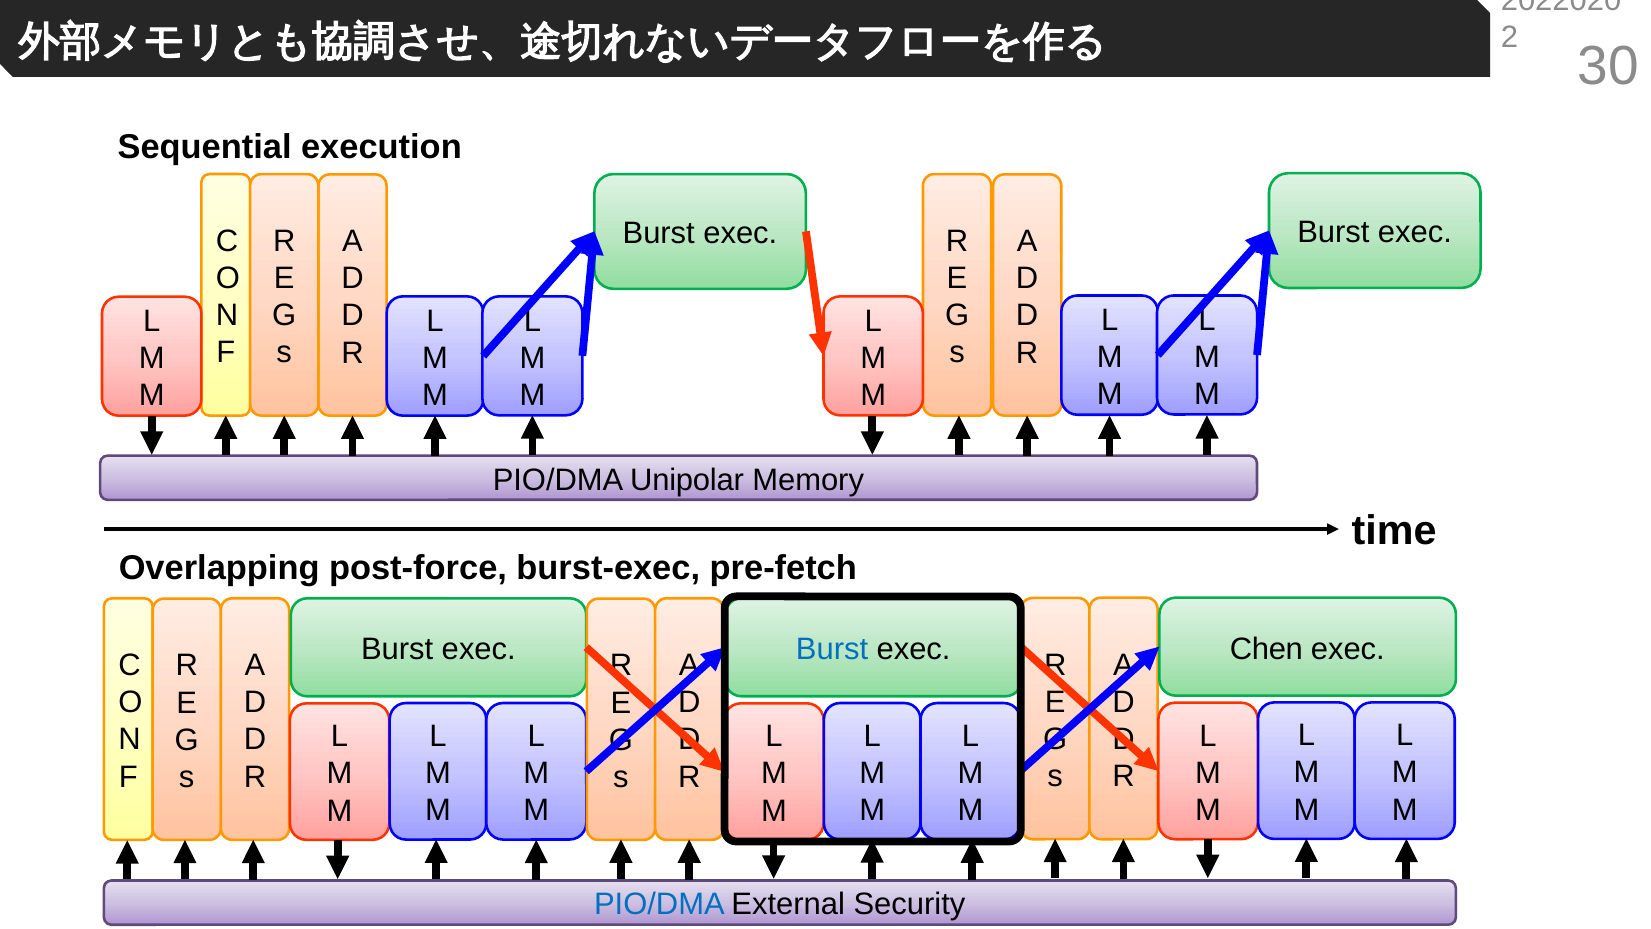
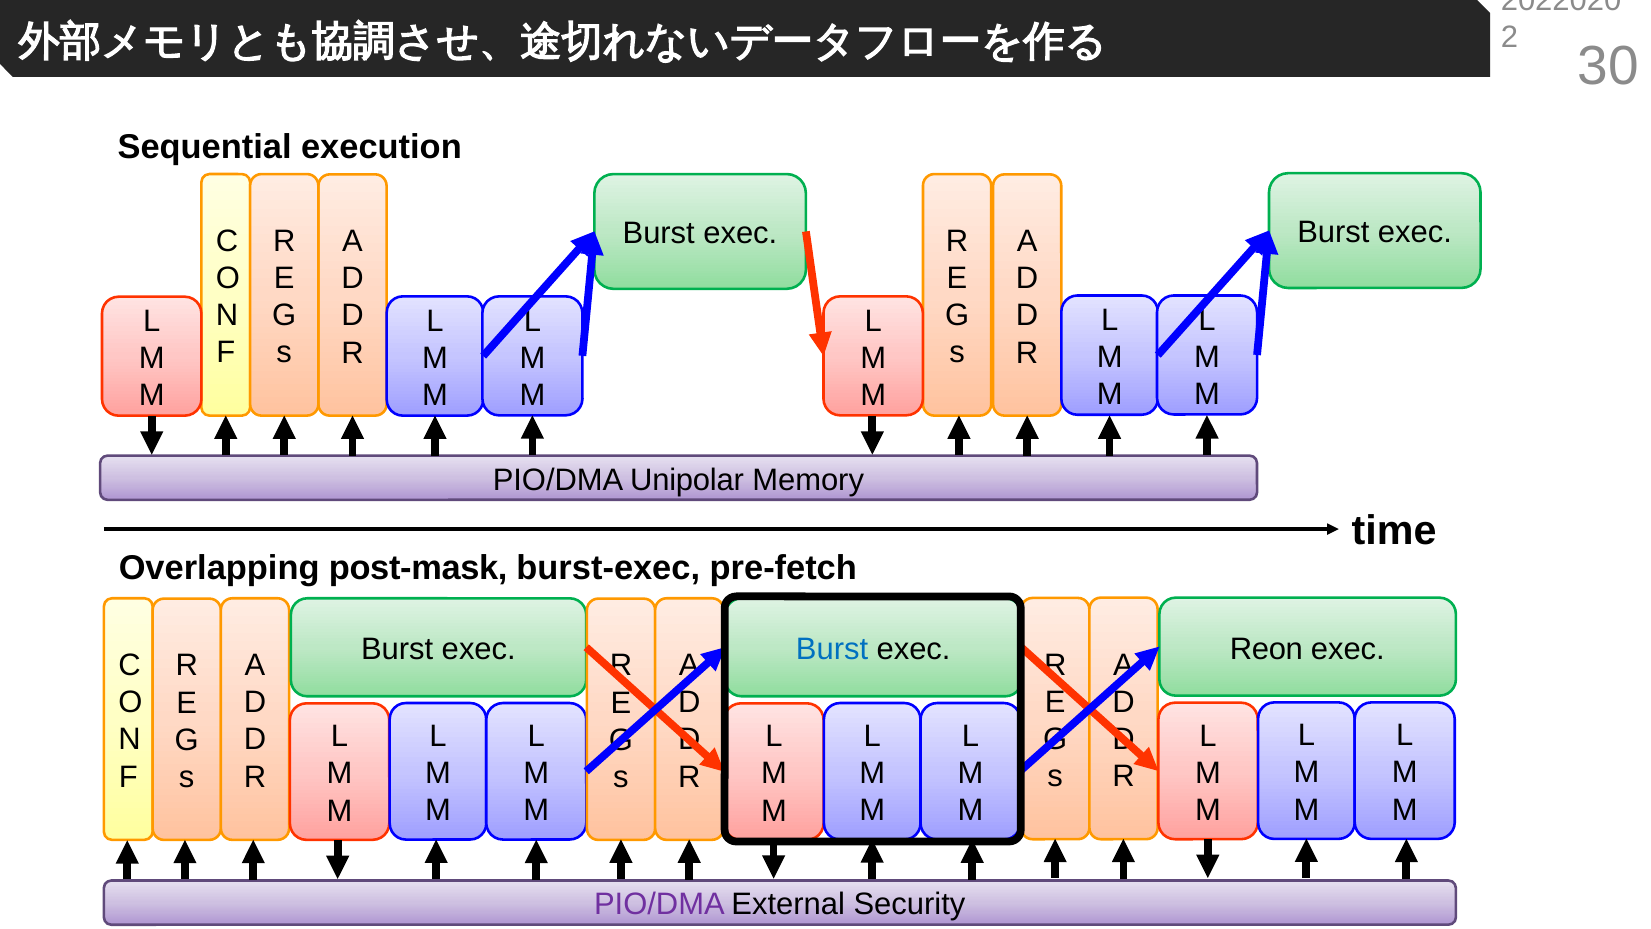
post-force: post-force -> post-mask (418, 568)
Chen: Chen -> Reon (1266, 649)
PIO/DMA colour: blue -> purple (659, 904)
